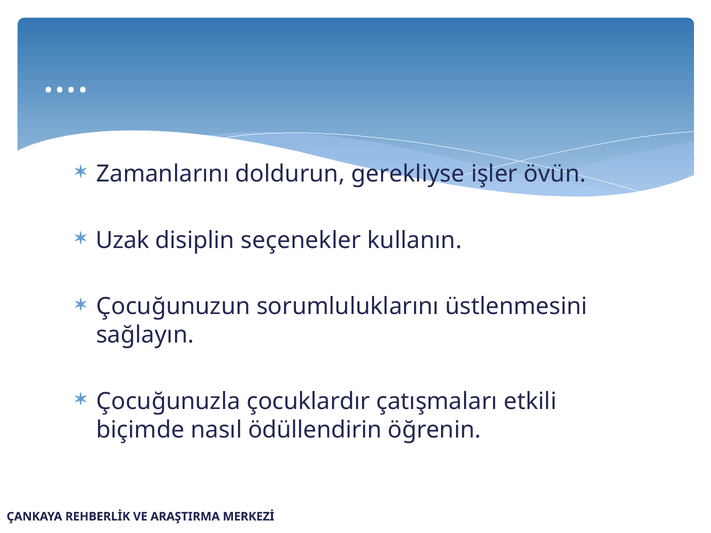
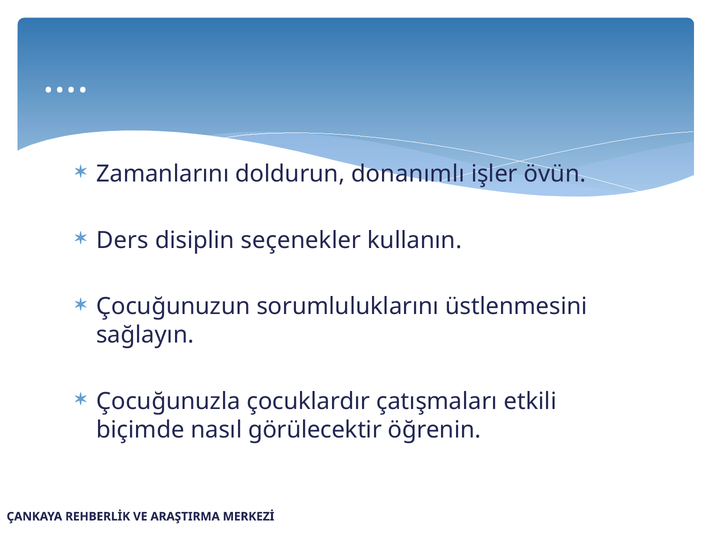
gerekliyse: gerekliyse -> donanımlı (408, 174)
Uzak: Uzak -> Ders (122, 240)
ödüllendirin: ödüllendirin -> görülecektir (315, 430)
